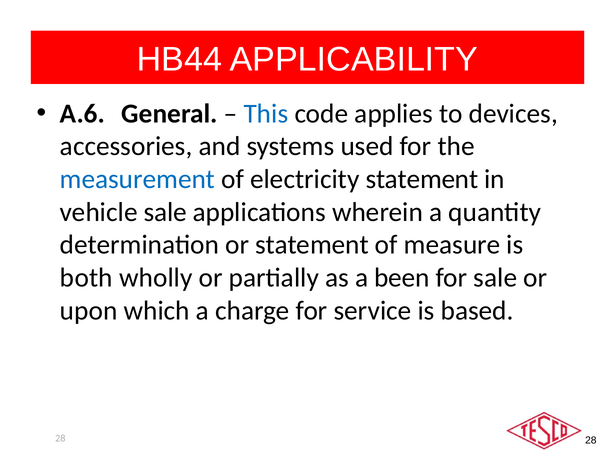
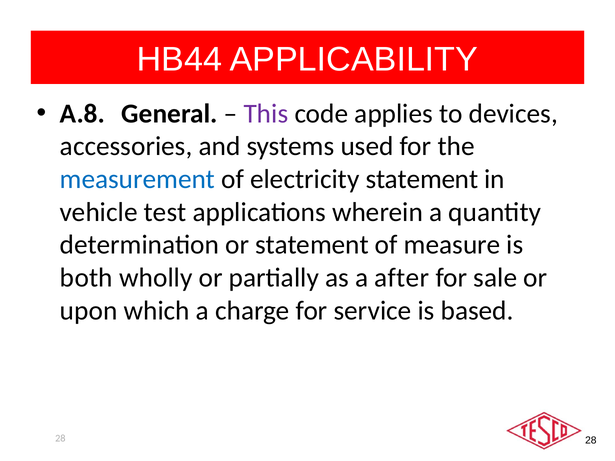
A.6: A.6 -> A.8 (83, 114)
This colour: blue -> purple (266, 114)
vehicle sale: sale -> test (165, 212)
been: been -> after (402, 278)
